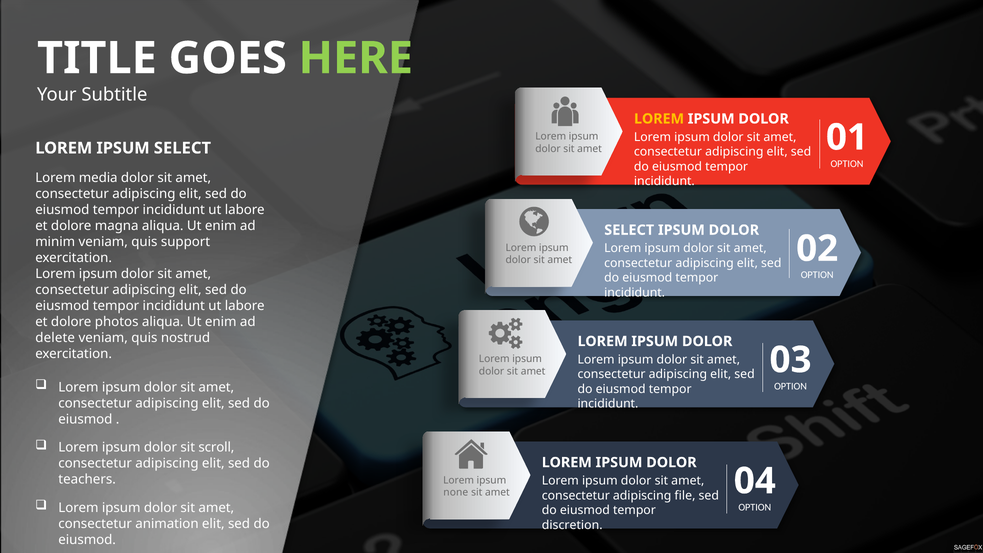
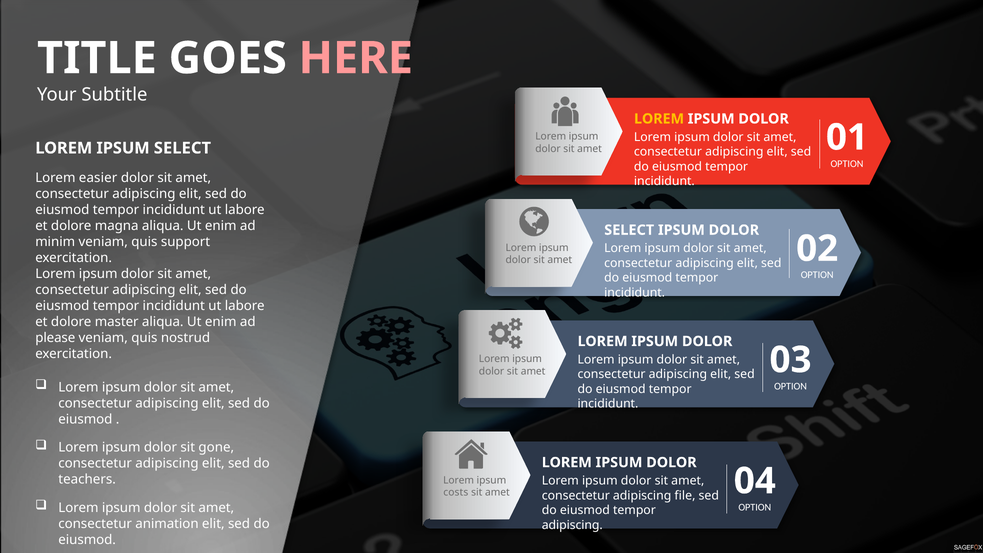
HERE colour: light green -> pink (356, 58)
media: media -> easier (98, 178)
photos: photos -> master (117, 322)
delete: delete -> please (55, 338)
scroll: scroll -> gone (216, 447)
none: none -> costs (456, 492)
discretion: discretion -> adipiscing (572, 525)
